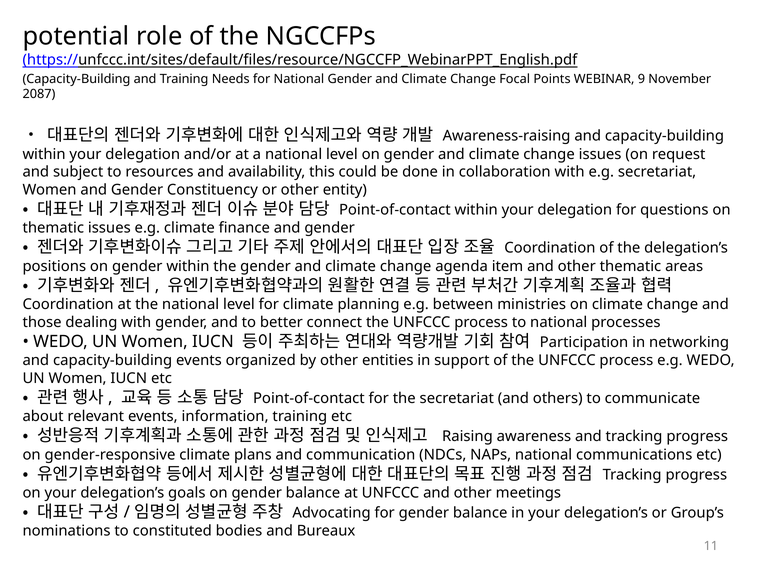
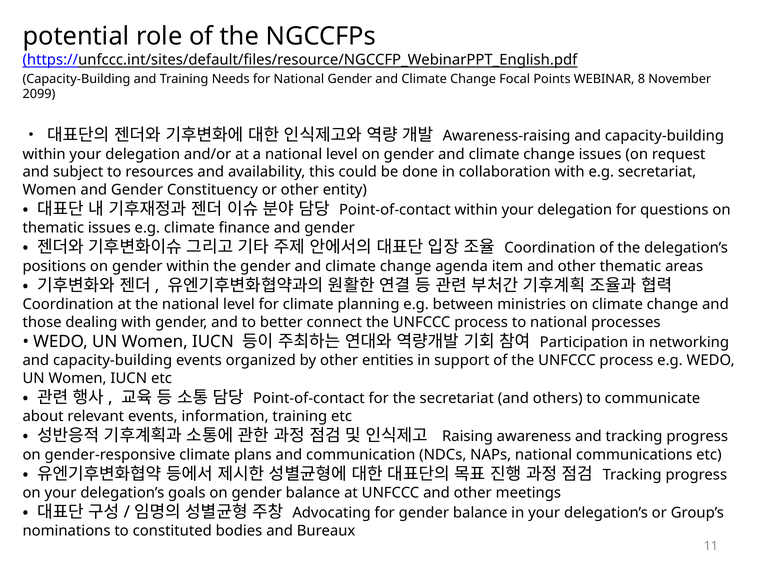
9: 9 -> 8 (641, 79)
2087: 2087 -> 2099 (39, 94)
